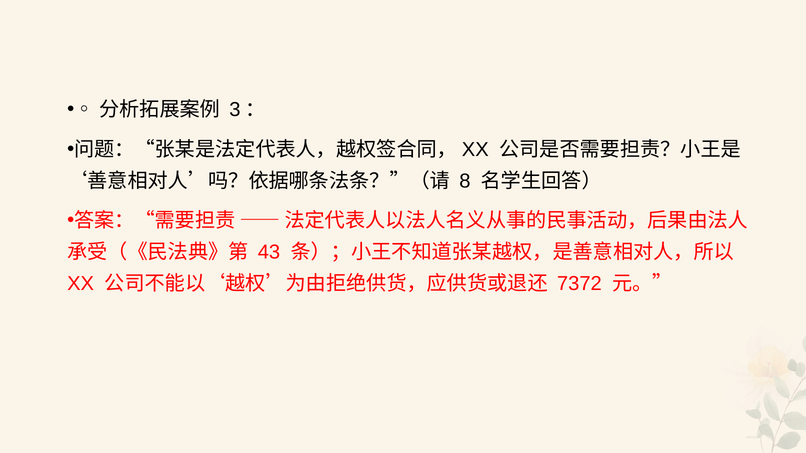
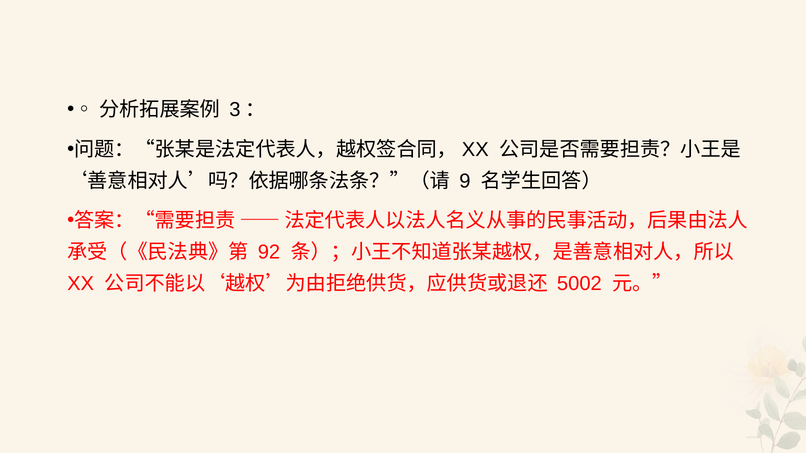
8: 8 -> 9 (465, 181)
43: 43 -> 92 (269, 252)
7372: 7372 -> 5002 (579, 284)
